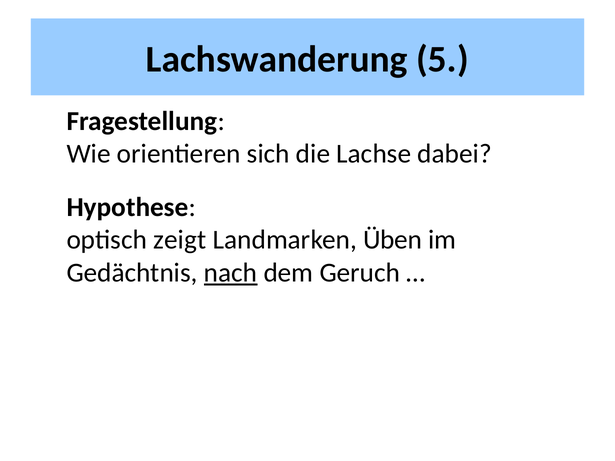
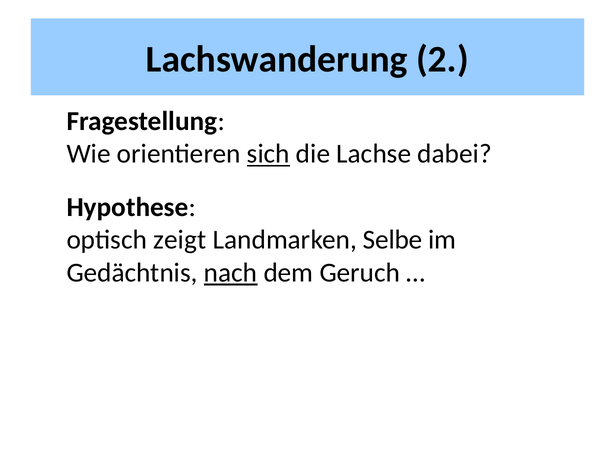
5: 5 -> 2 (442, 60)
sich underline: none -> present (268, 154)
Üben: Üben -> Selbe (393, 240)
